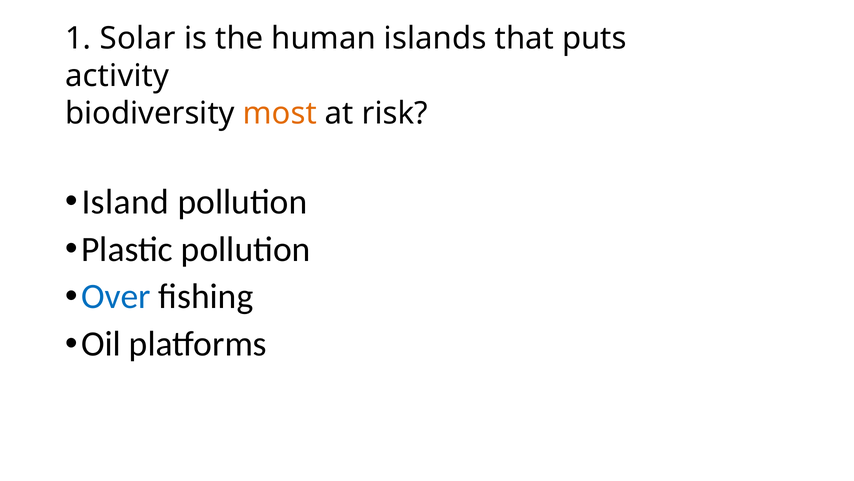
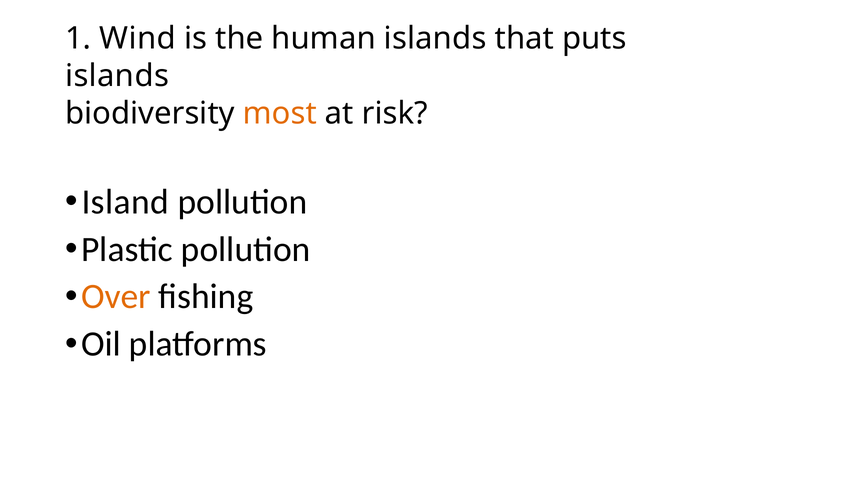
Solar: Solar -> Wind (138, 38)
activity: activity -> islands (117, 76)
Over colour: blue -> orange (116, 296)
